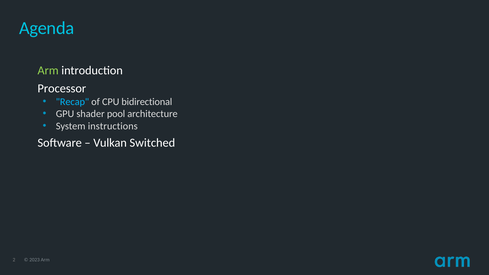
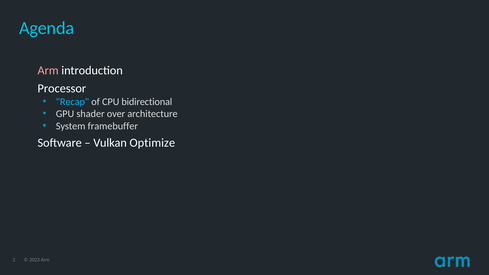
Arm colour: light green -> pink (48, 71)
pool: pool -> over (116, 114)
instructions: instructions -> framebuffer (113, 126)
Switched: Switched -> Optimize (152, 143)
